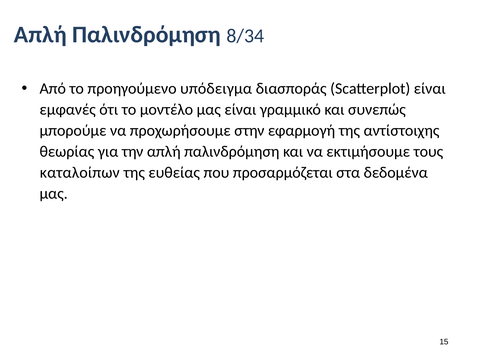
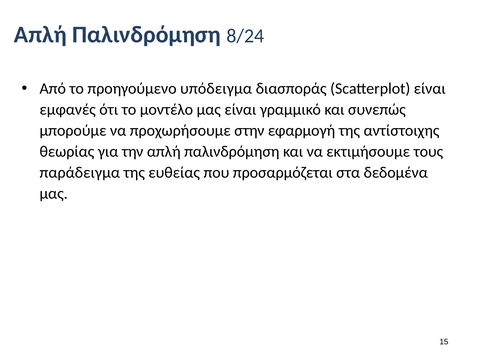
8/34: 8/34 -> 8/24 (245, 36)
καταλοίπων: καταλοίπων -> παράδειγμα (80, 173)
